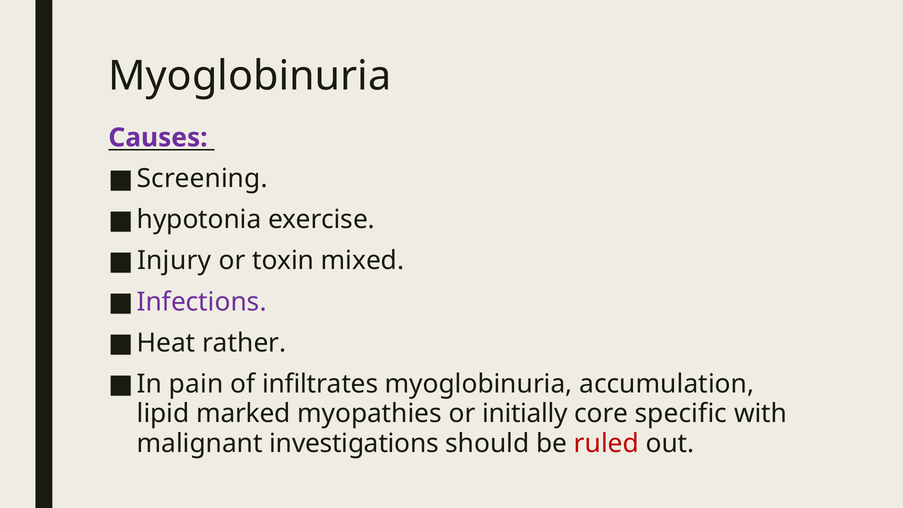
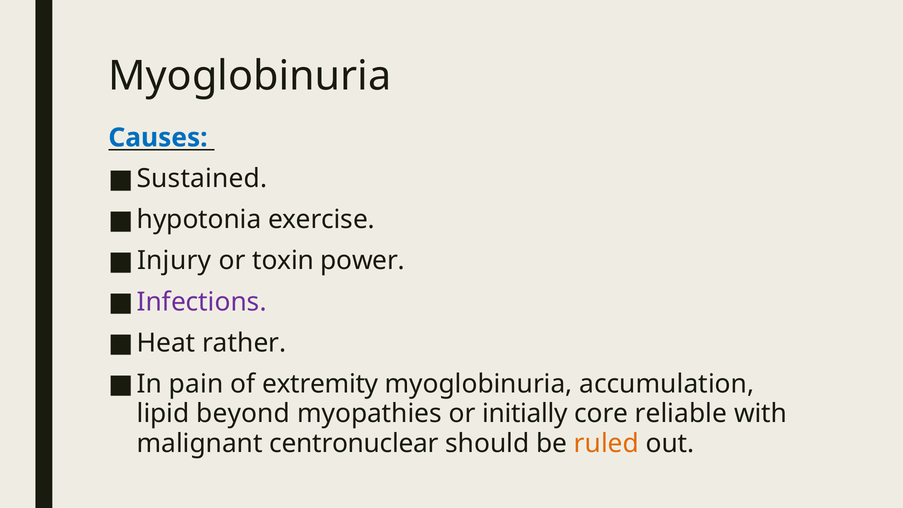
Causes colour: purple -> blue (158, 138)
Screening: Screening -> Sustained (202, 179)
mixed: mixed -> power (363, 261)
infiltrates: infiltrates -> extremity (320, 384)
marked: marked -> beyond (243, 414)
specific: specific -> reliable (681, 414)
investigations: investigations -> centronuclear (354, 443)
ruled colour: red -> orange (606, 443)
